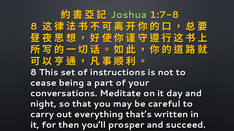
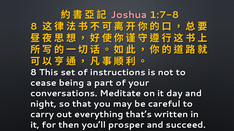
Joshua colour: light green -> pink (129, 15)
